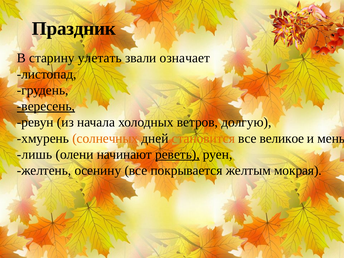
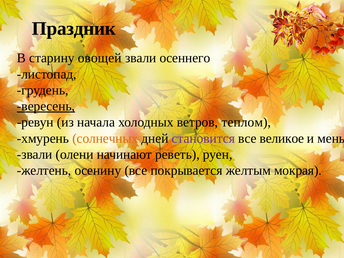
улетать: улетать -> овощей (100, 58)
означает: означает -> осеннего (185, 58)
долгую: долгую -> теплом (246, 122)
становится colour: orange -> purple (203, 138)
лишь: лишь -> звали (35, 154)
реветь underline: present -> none (177, 154)
